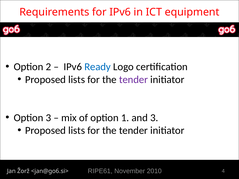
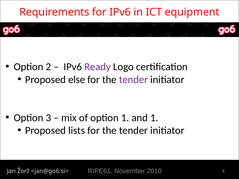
Ready colour: blue -> purple (98, 67)
lists: lists -> else (77, 80)
and 3: 3 -> 1 (154, 118)
